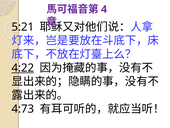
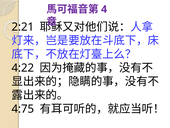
5:21: 5:21 -> 2:21 (23, 27)
4:22 underline: present -> none (23, 68)
4:73: 4:73 -> 4:75 (23, 108)
